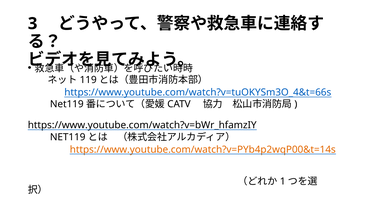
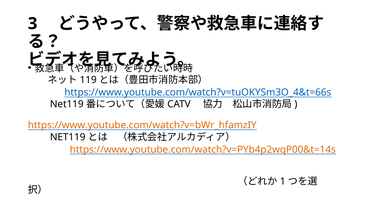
https://www.youtube.com/watch?v=bWr_hfamzIY colour: black -> orange (142, 125)
